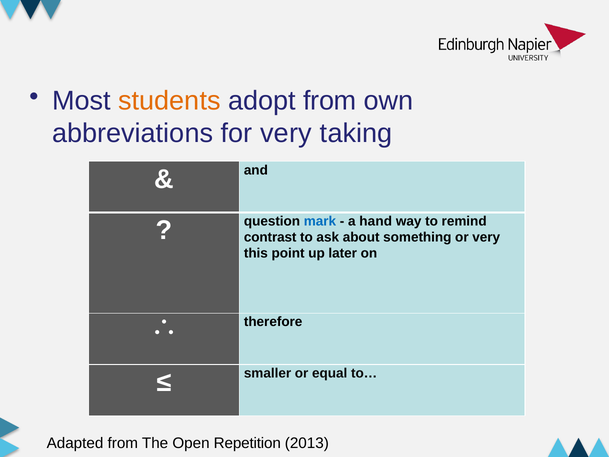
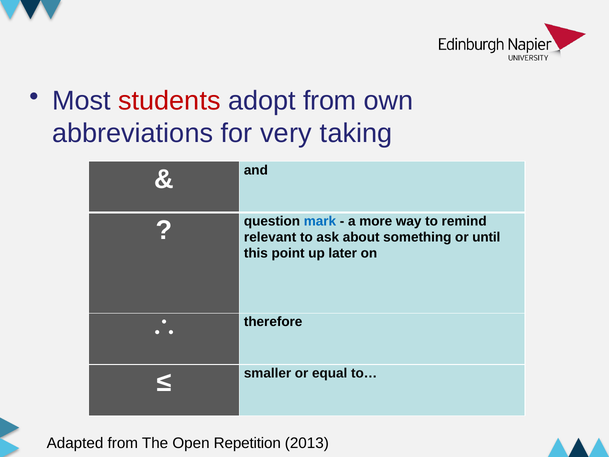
students colour: orange -> red (169, 101)
hand: hand -> more (376, 221)
contrast: contrast -> relevant (270, 237)
or very: very -> until (486, 237)
